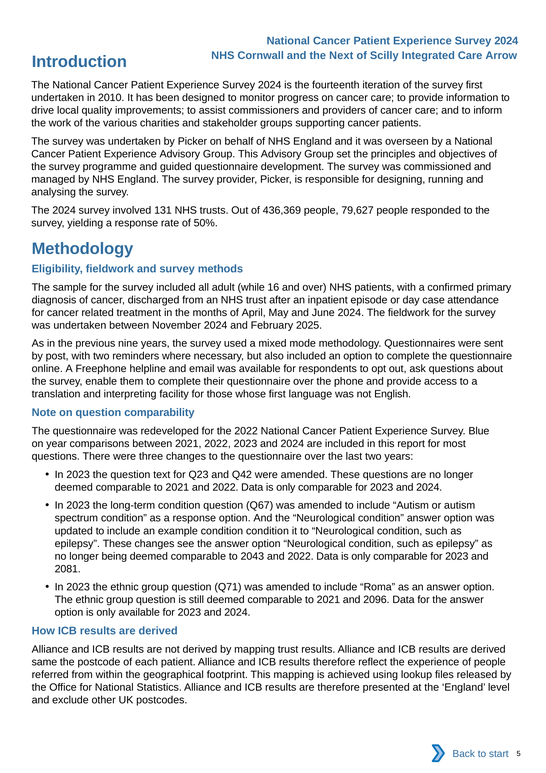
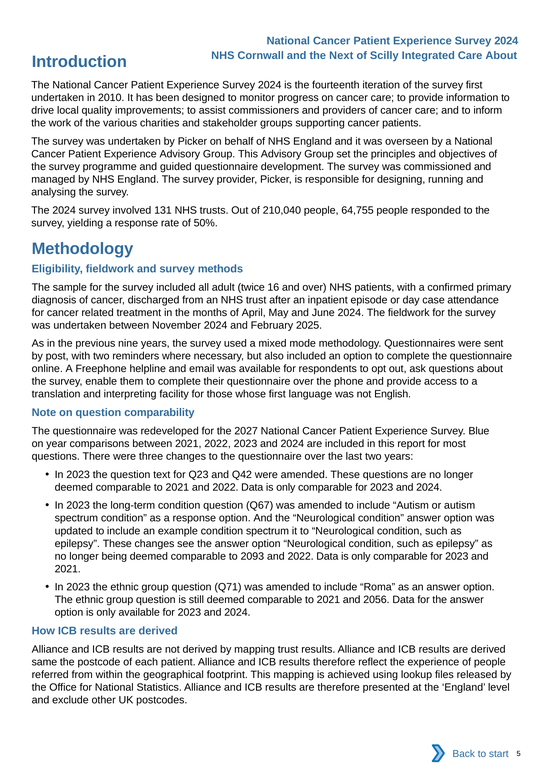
Care Arrow: Arrow -> About (501, 56)
436,369: 436,369 -> 210,040 (282, 210)
79,627: 79,627 -> 64,755 (357, 210)
while: while -> twice (251, 287)
the 2022: 2022 -> 2027 (246, 431)
condition condition: condition -> spectrum (268, 531)
2043: 2043 -> 2093 (252, 556)
2081: 2081 -> 2021 (68, 569)
2096: 2096 -> 2056 (376, 599)
